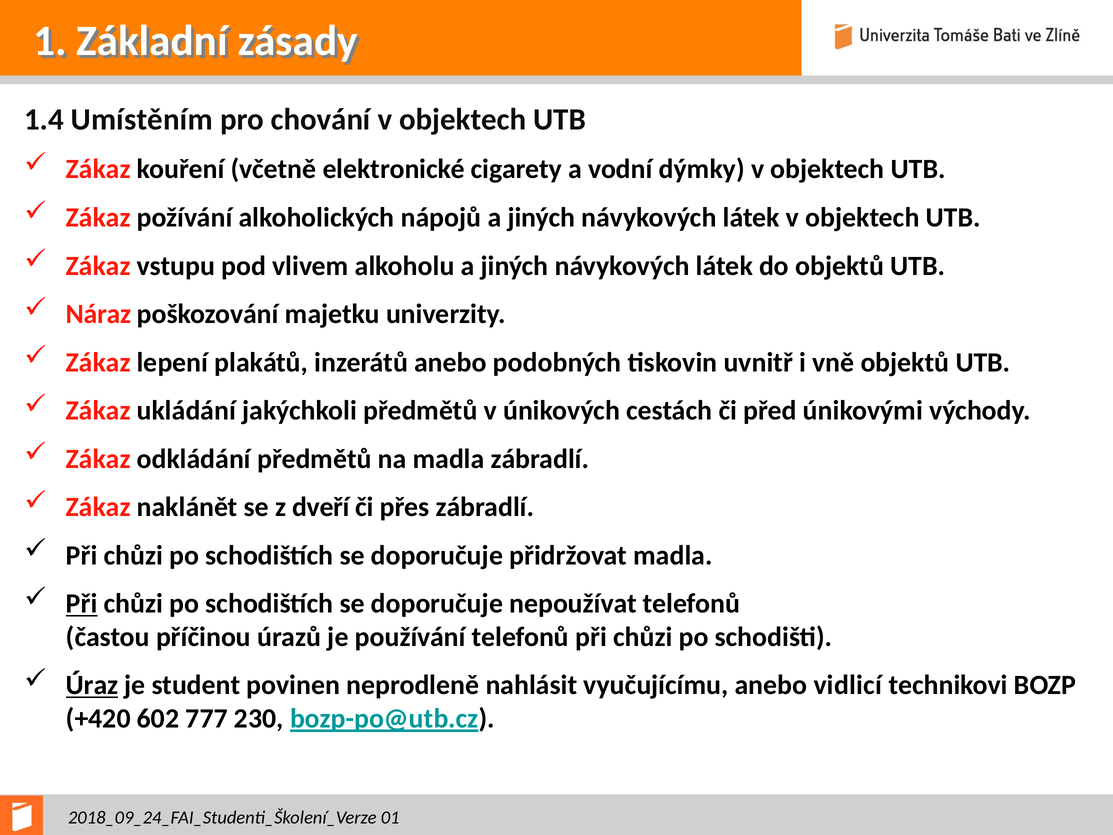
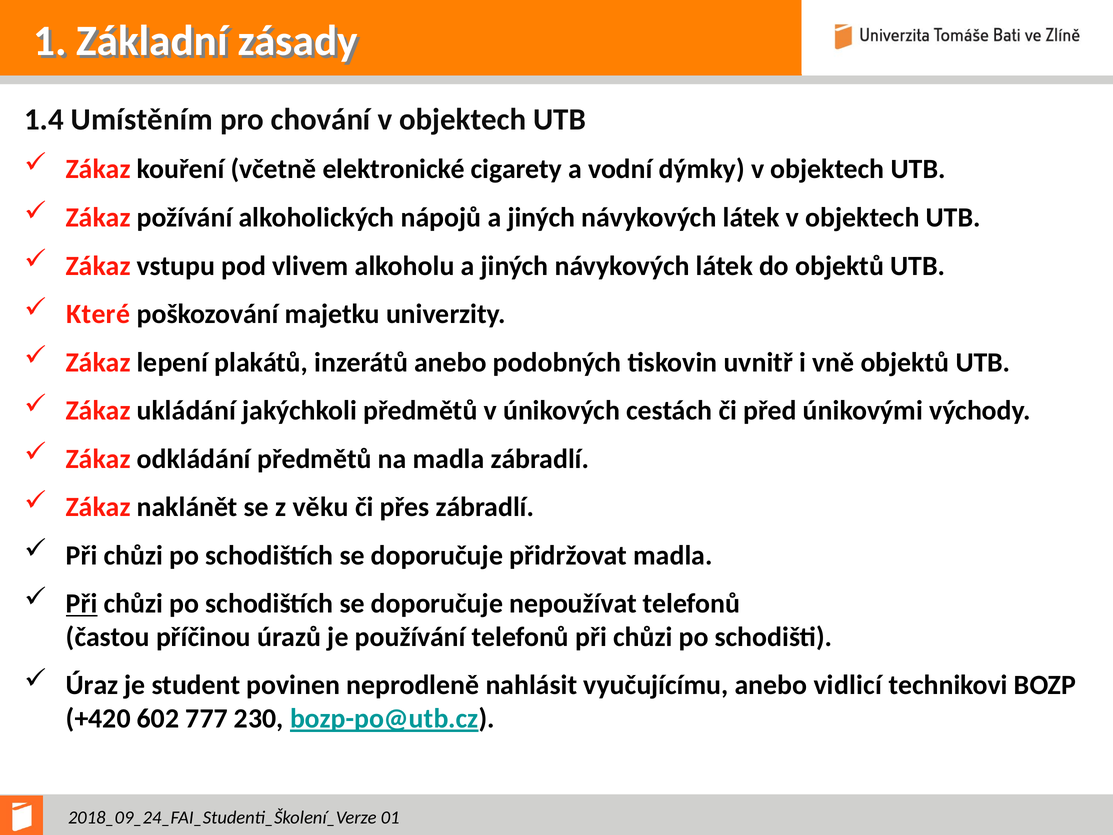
Náraz: Náraz -> Které (98, 314)
dveří: dveří -> věku (321, 507)
Úraz underline: present -> none (92, 685)
